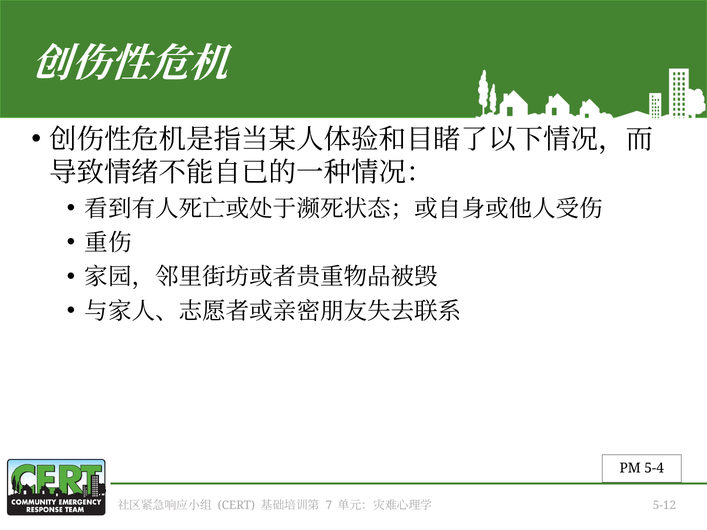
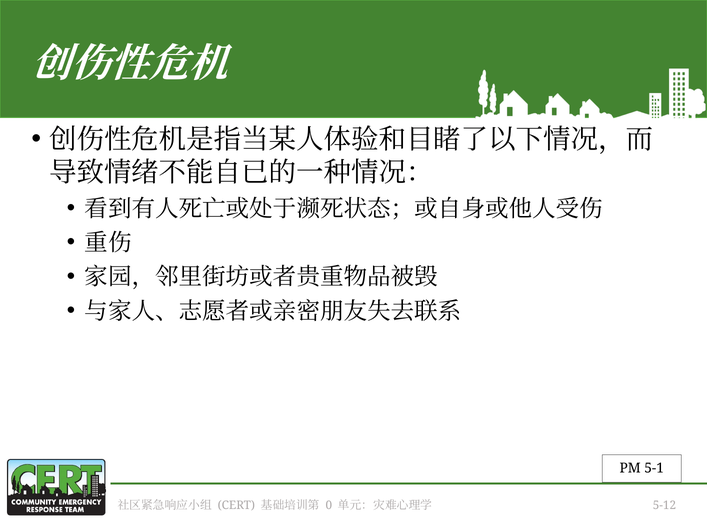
5-4: 5-4 -> 5-1 (654, 468)
7: 7 -> 0 (329, 505)
